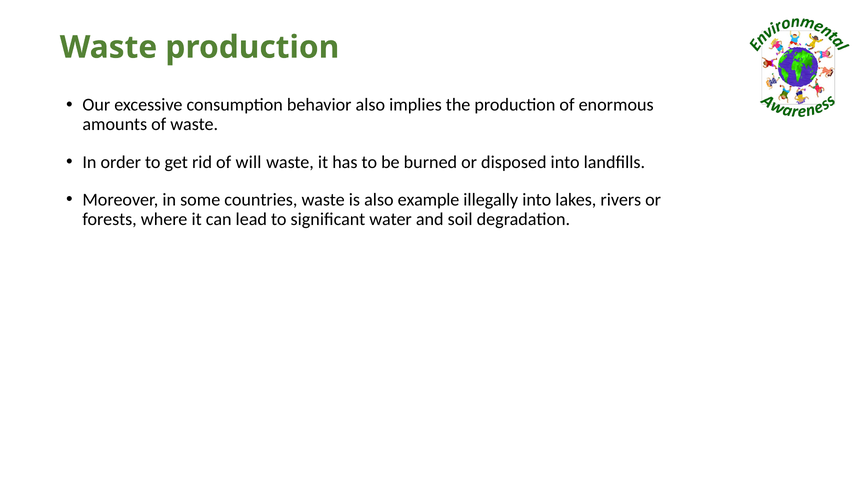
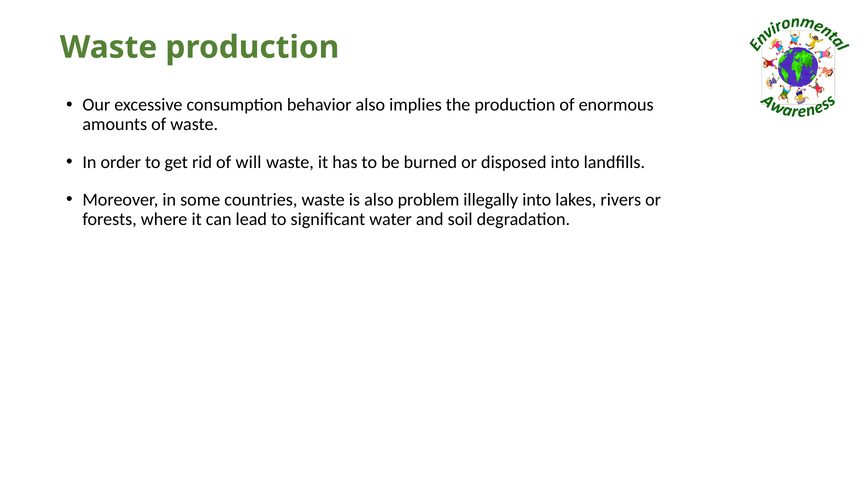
example: example -> problem (429, 200)
